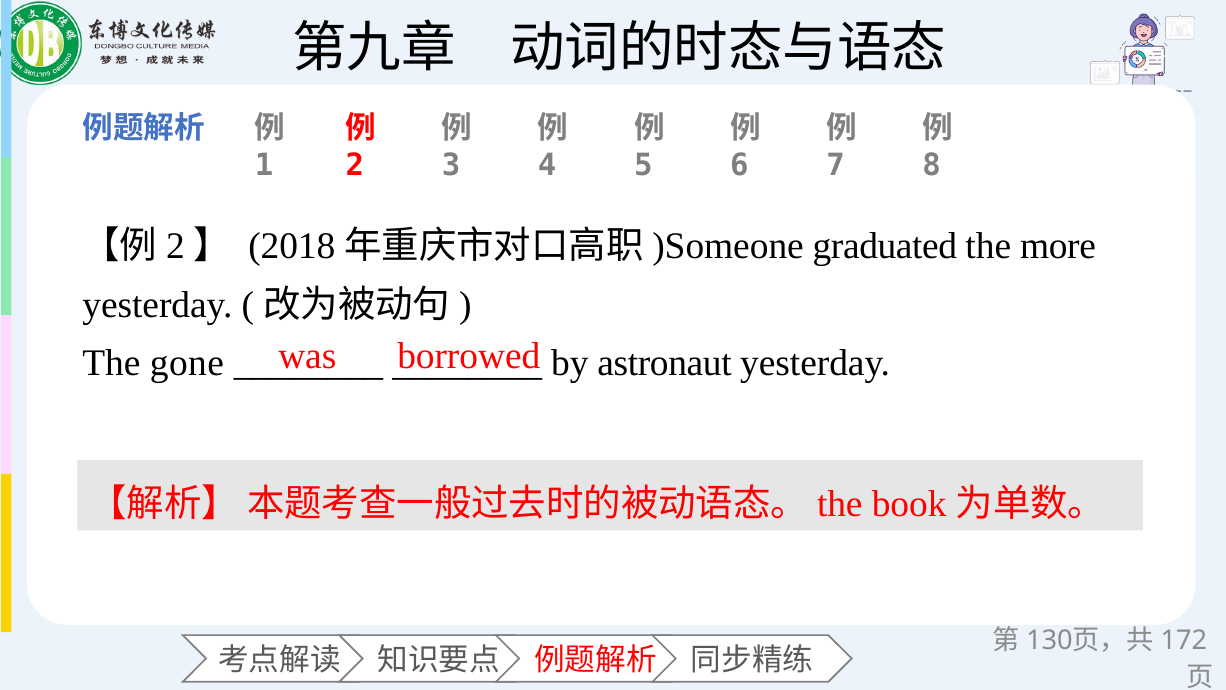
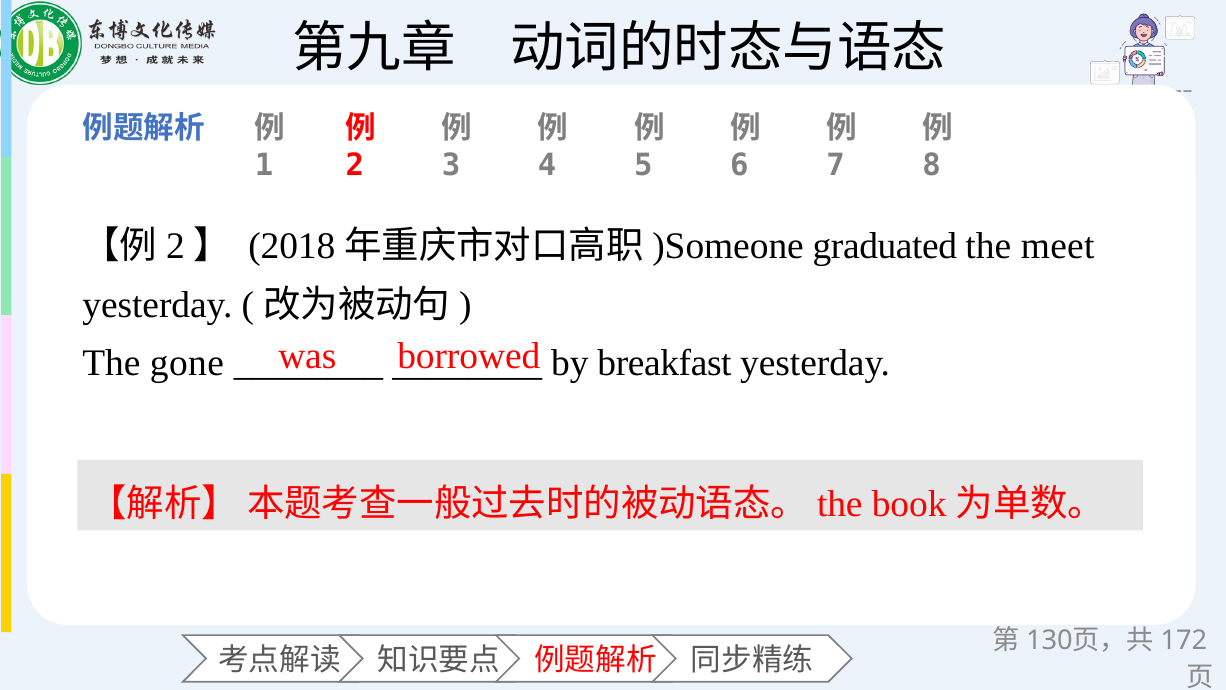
more: more -> meet (1058, 246)
astronaut: astronaut -> breakfast (665, 363)
